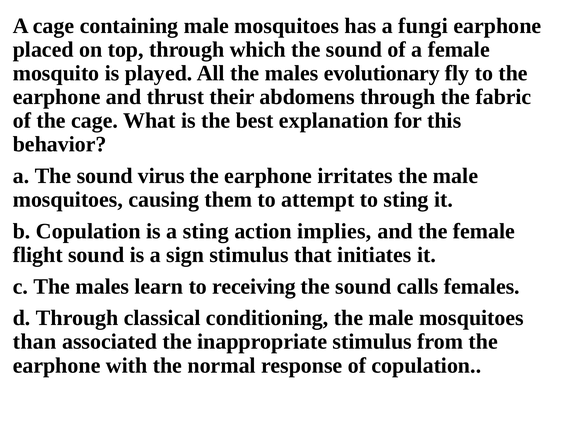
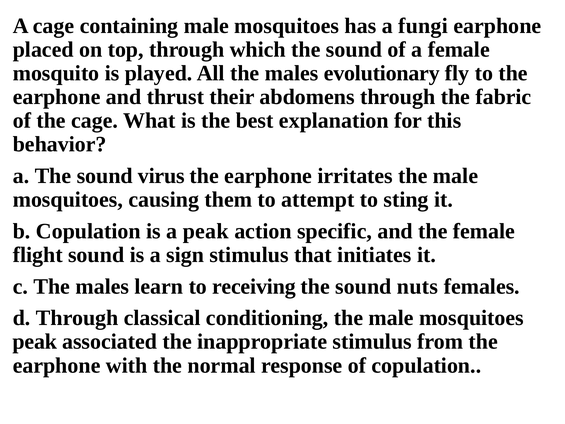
a sting: sting -> peak (206, 231)
implies: implies -> specific (334, 231)
calls: calls -> nuts (417, 286)
than: than -> peak (35, 342)
